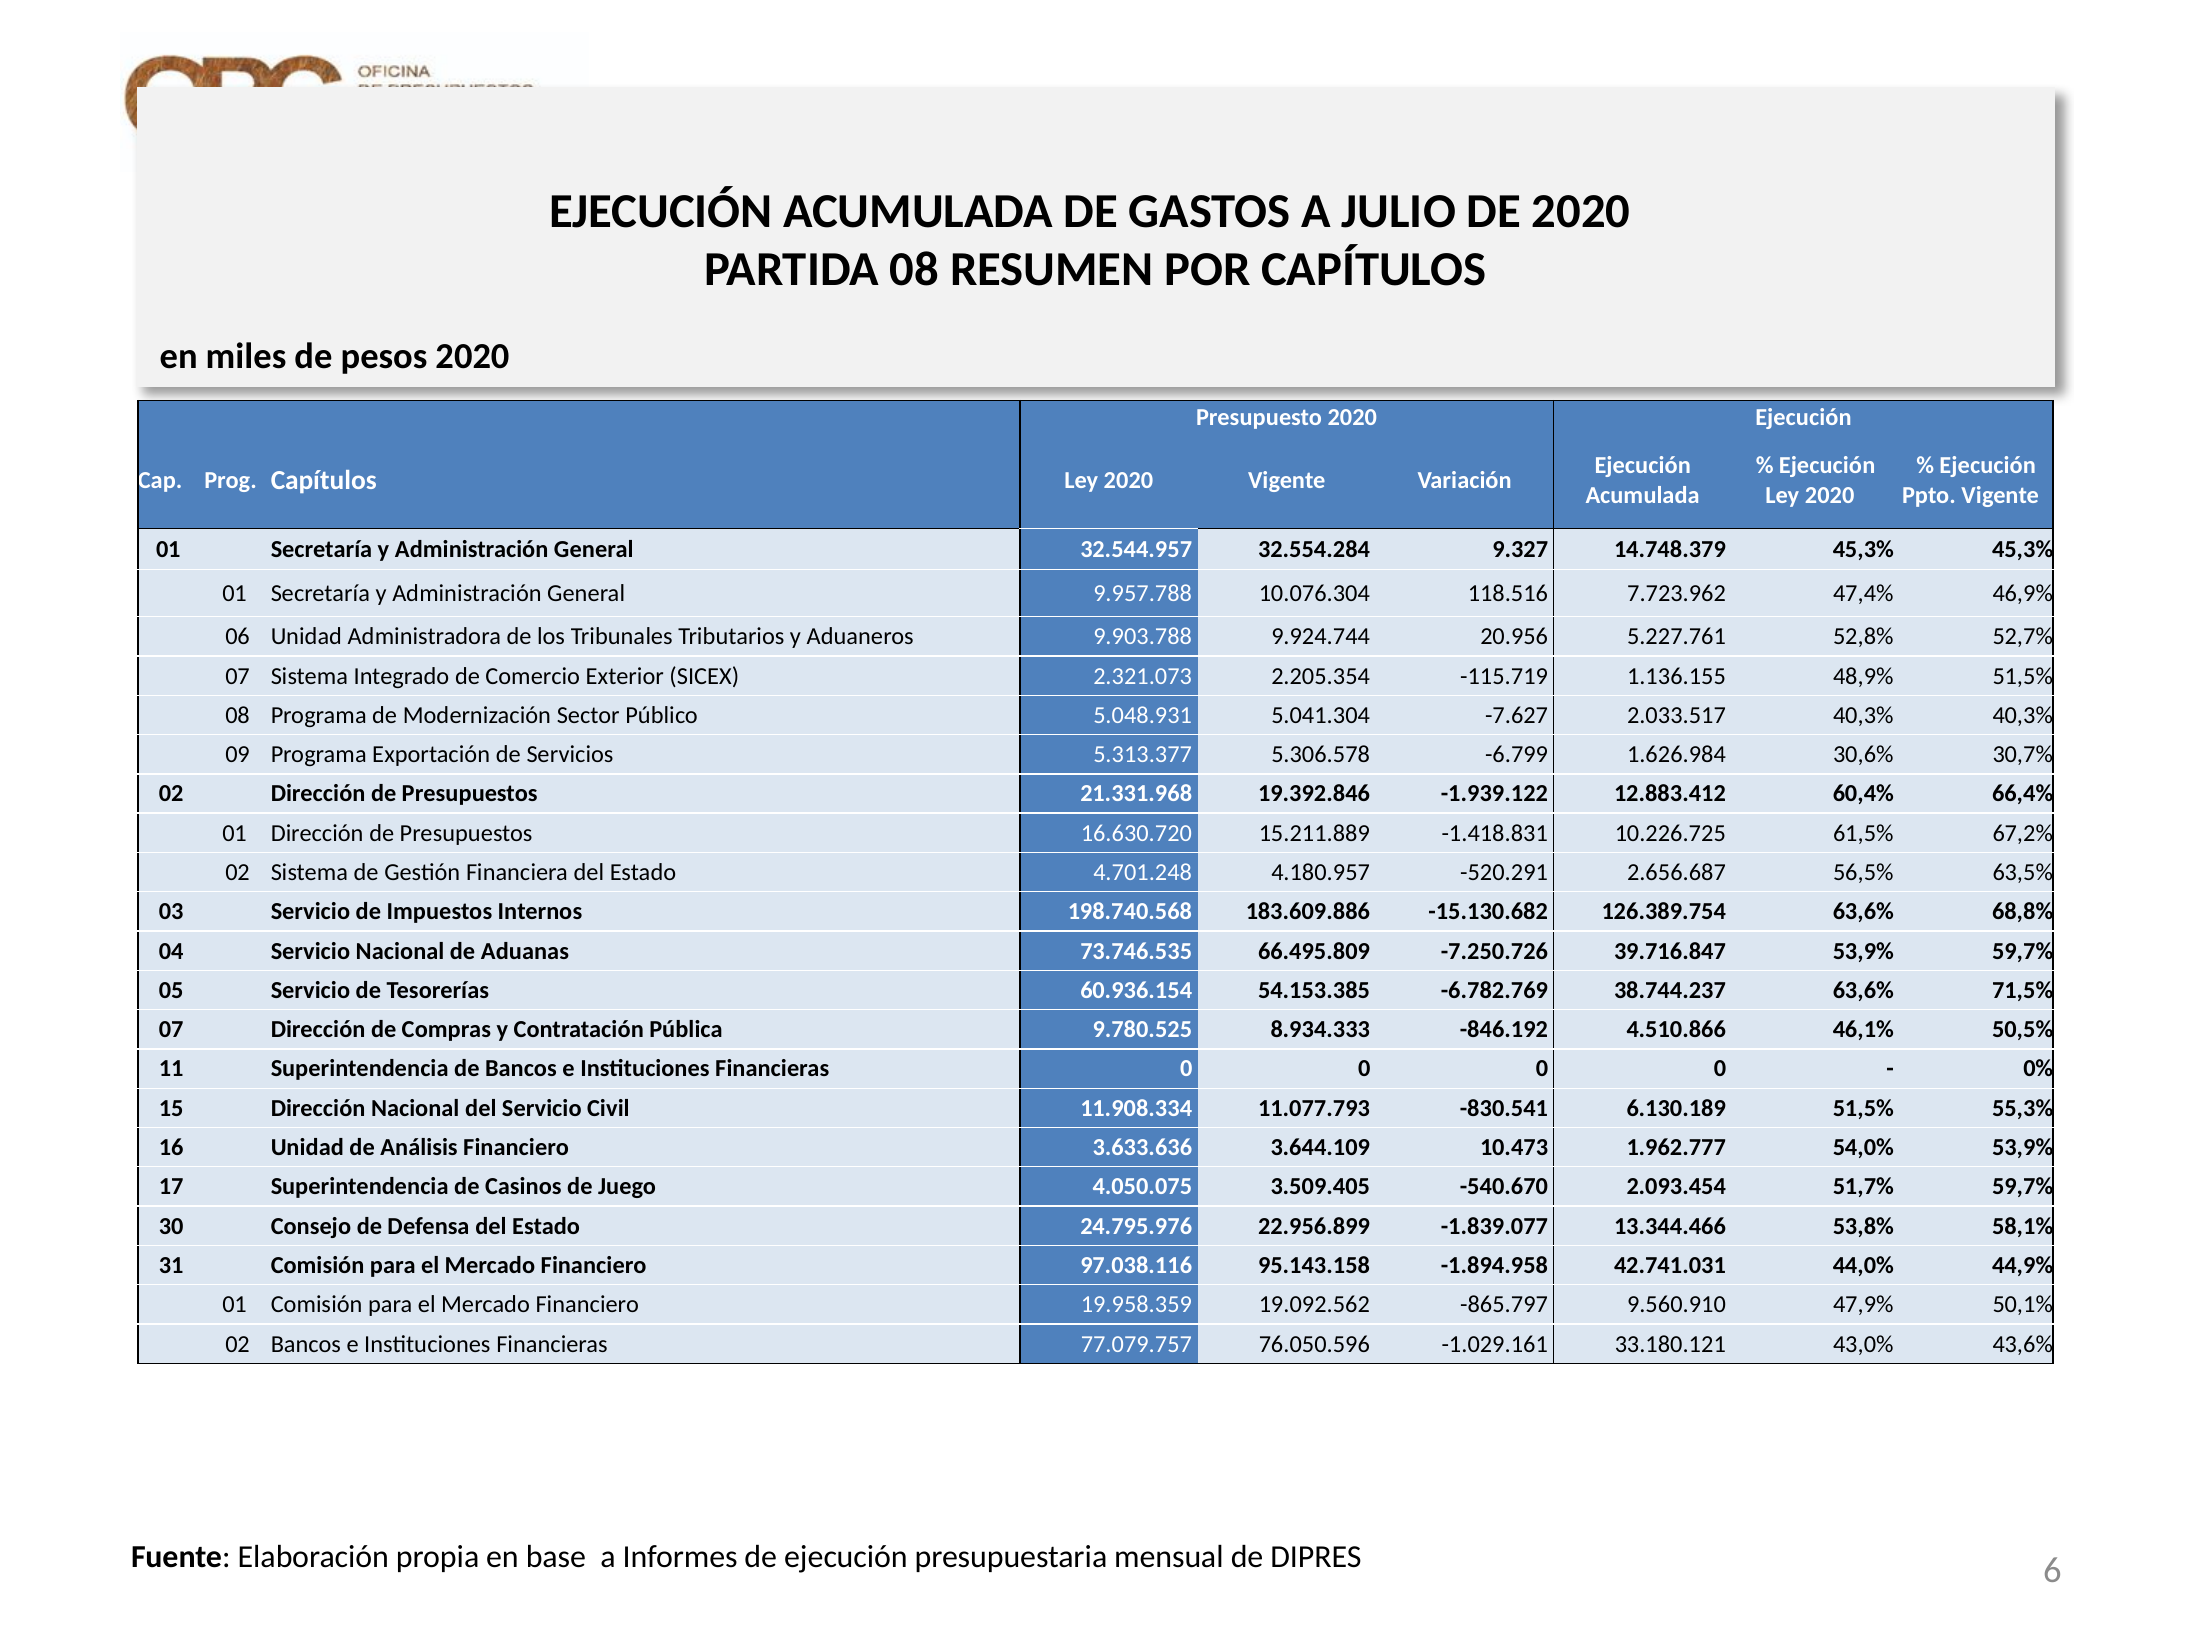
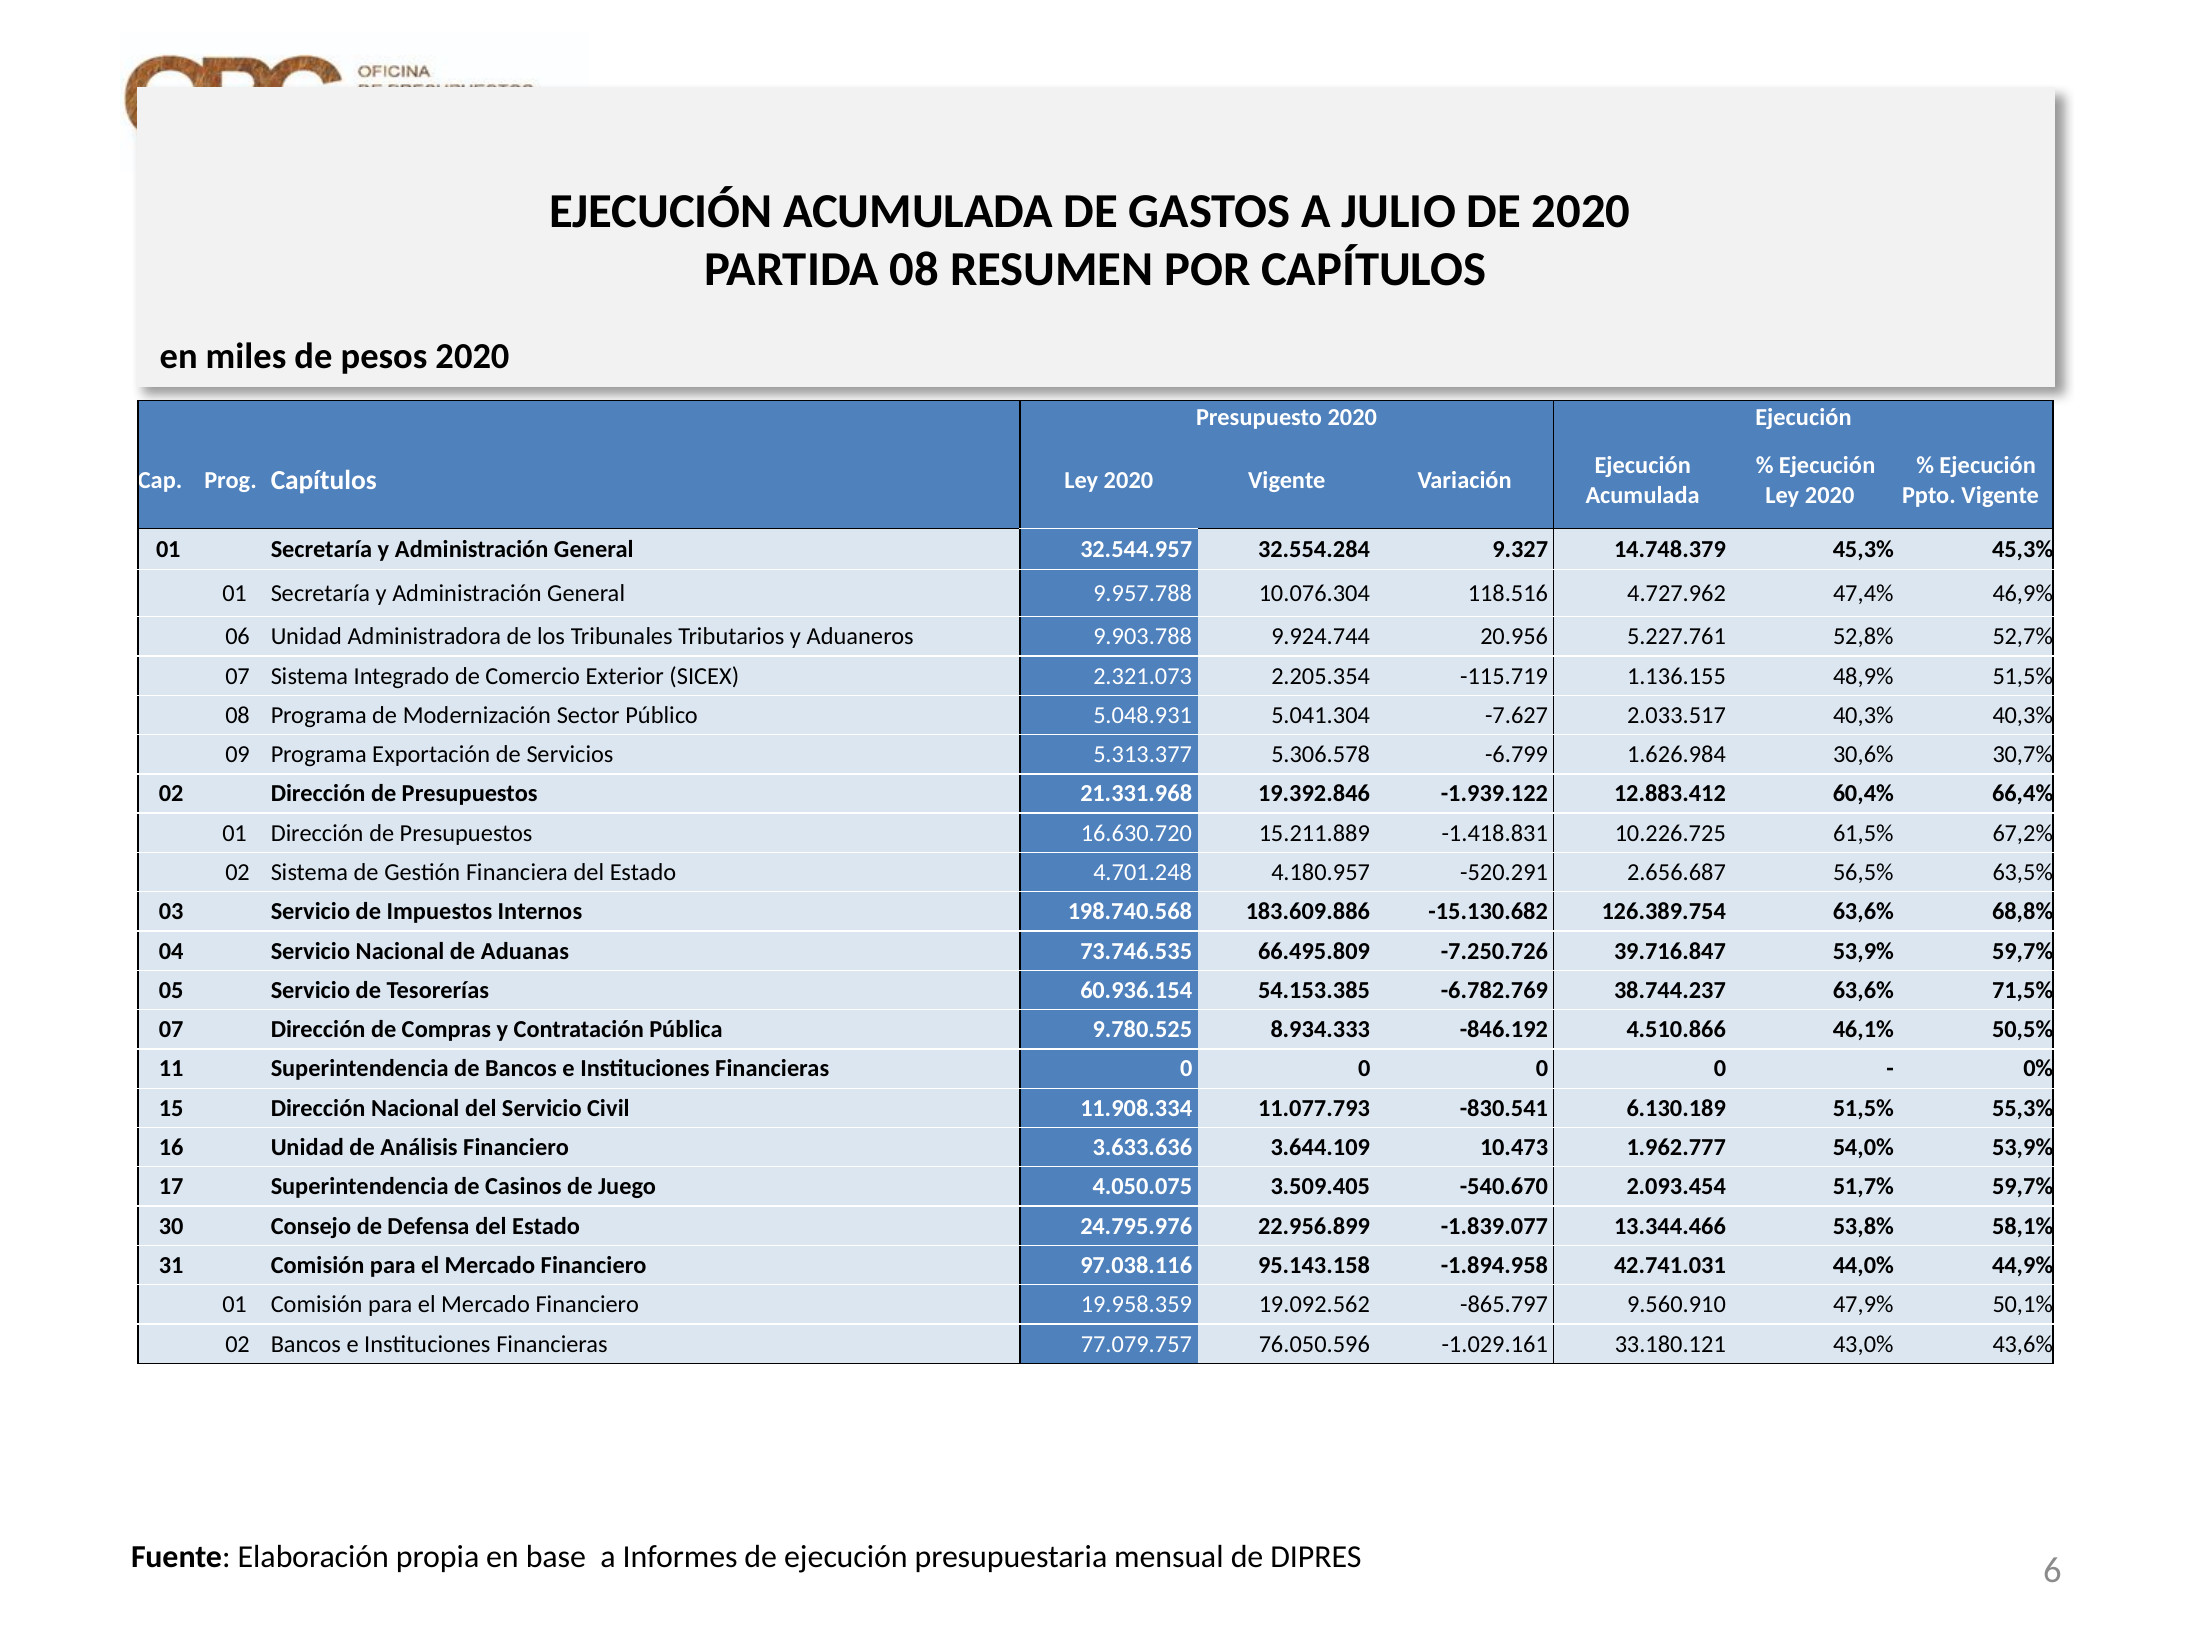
7.723.962: 7.723.962 -> 4.727.962 (1677, 593)
